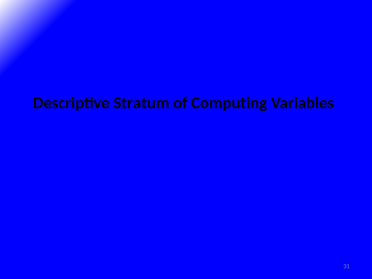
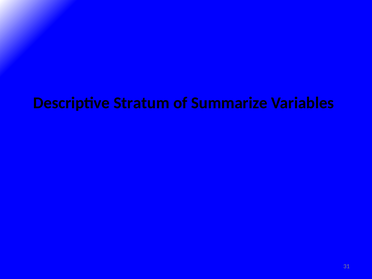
Computing: Computing -> Summarize (229, 103)
